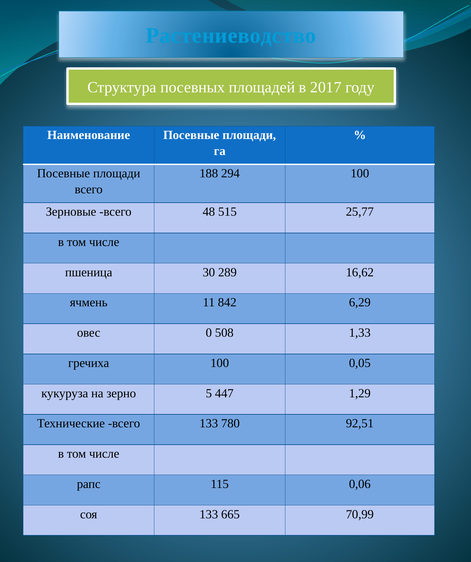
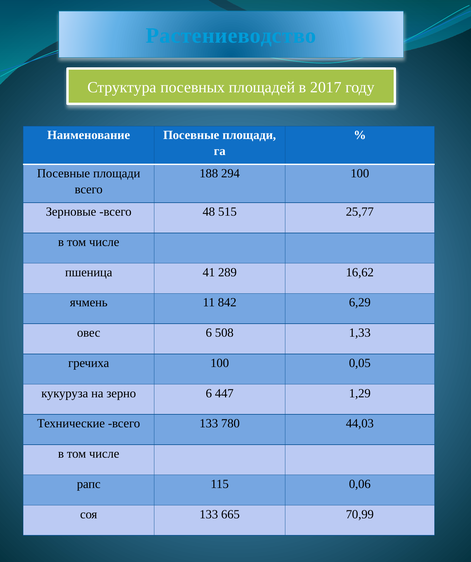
30: 30 -> 41 (209, 272)
овес 0: 0 -> 6 (209, 333)
зерно 5: 5 -> 6 (209, 393)
92,51: 92,51 -> 44,03 (360, 423)
